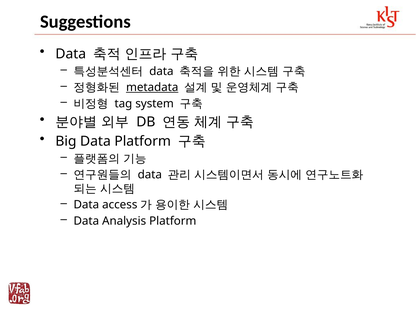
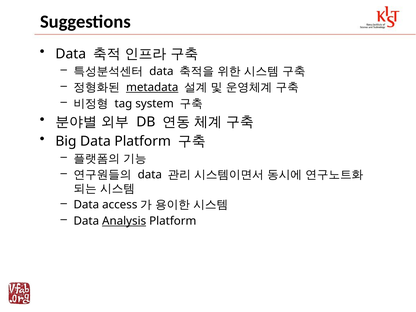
Analysis underline: none -> present (124, 221)
